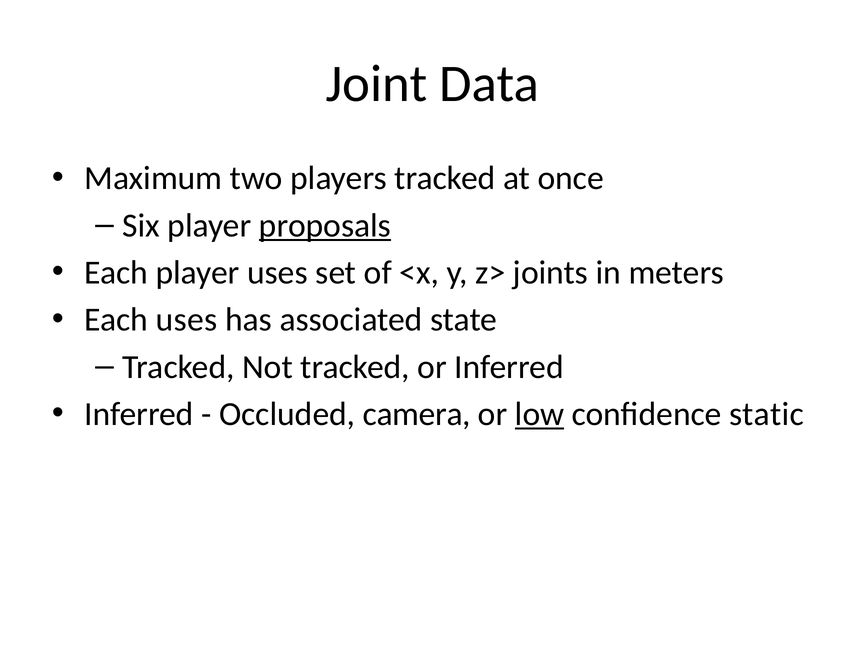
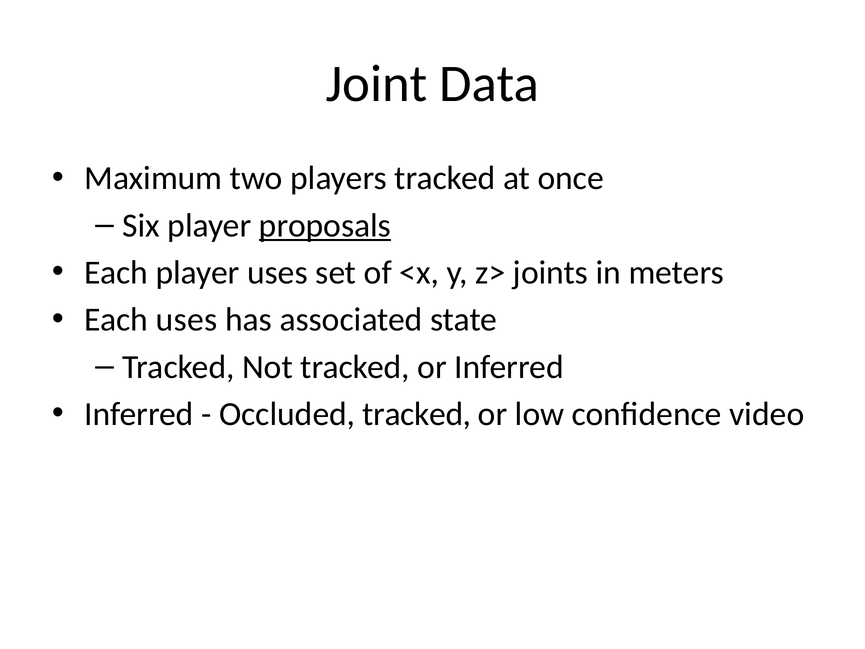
Occluded camera: camera -> tracked (417, 414)
low underline: present -> none (540, 414)
static: static -> video (767, 414)
